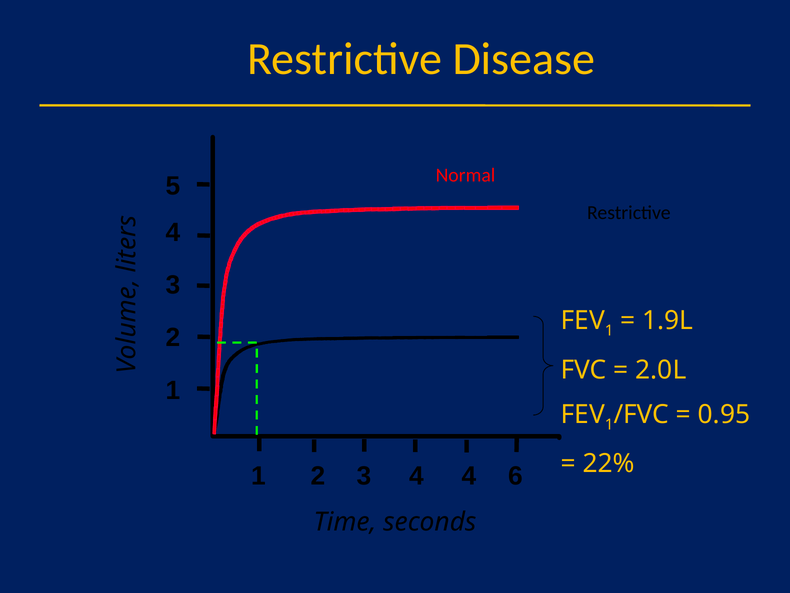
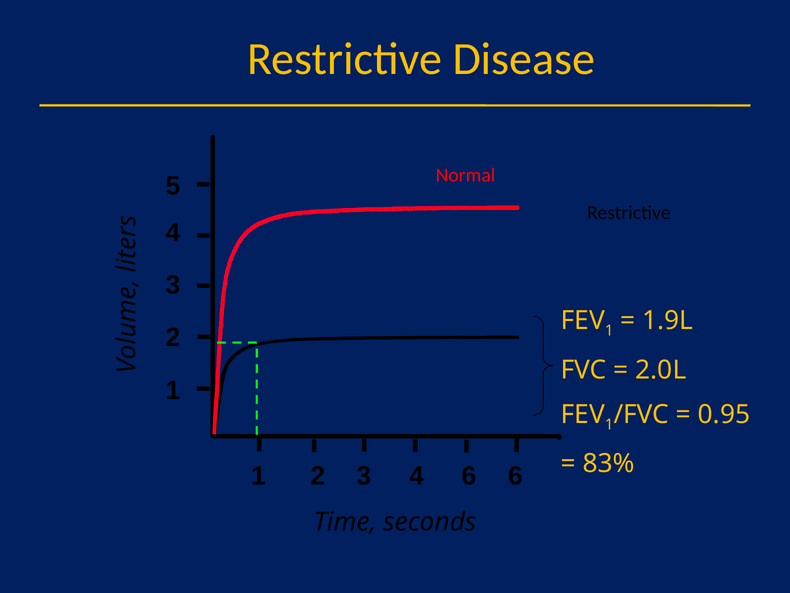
22%: 22% -> 83% (609, 463)
4 4: 4 -> 6 (469, 476)
